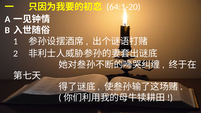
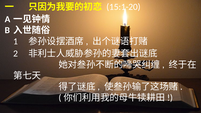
64:1-20: 64:1-20 -> 15:1-20 (124, 7)
